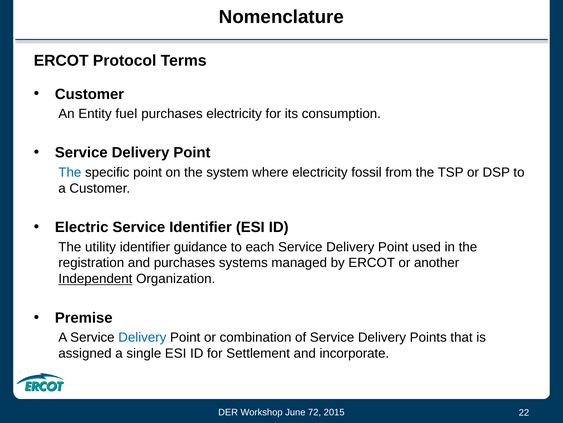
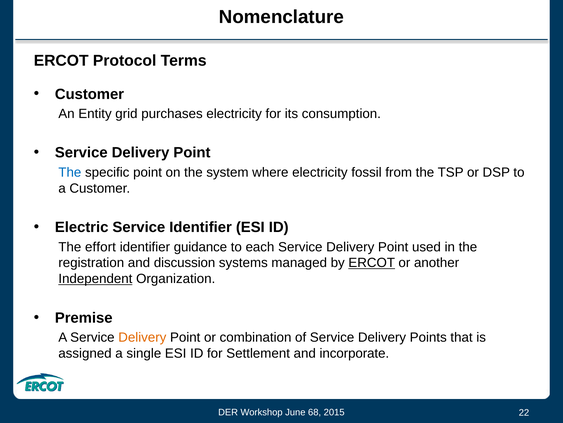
fuel: fuel -> grid (126, 114)
utility: utility -> effort (100, 247)
and purchases: purchases -> discussion (185, 262)
ERCOT underline: none -> present (372, 262)
Delivery colour: blue -> orange (142, 337)
72: 72 -> 68 (315, 412)
